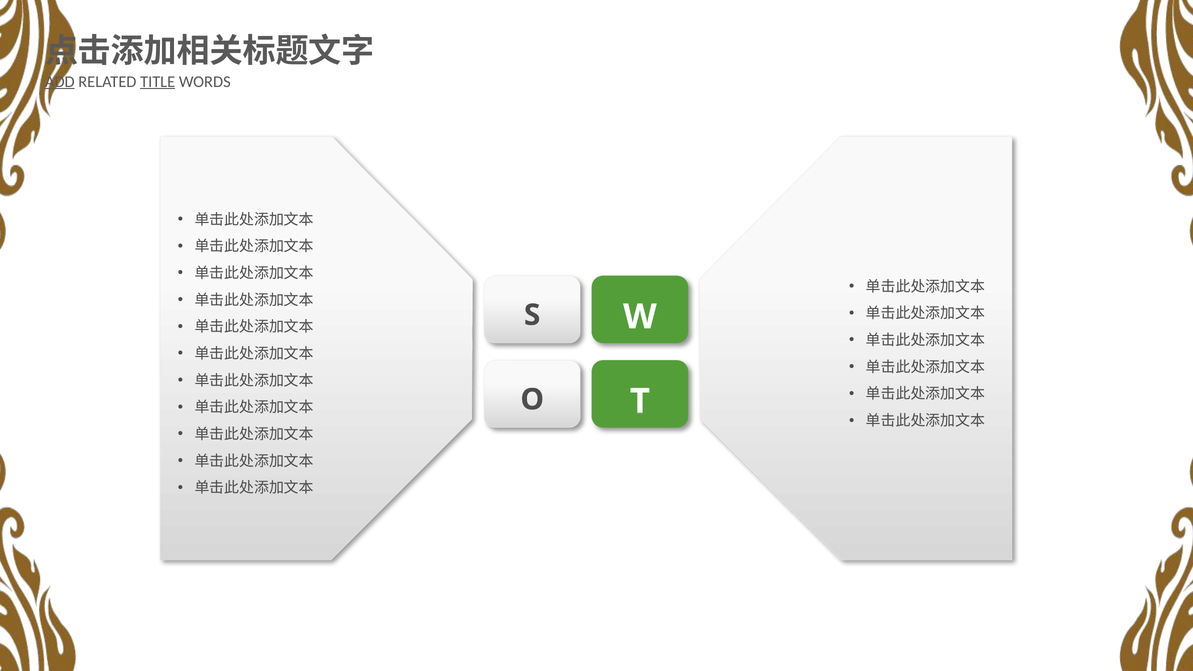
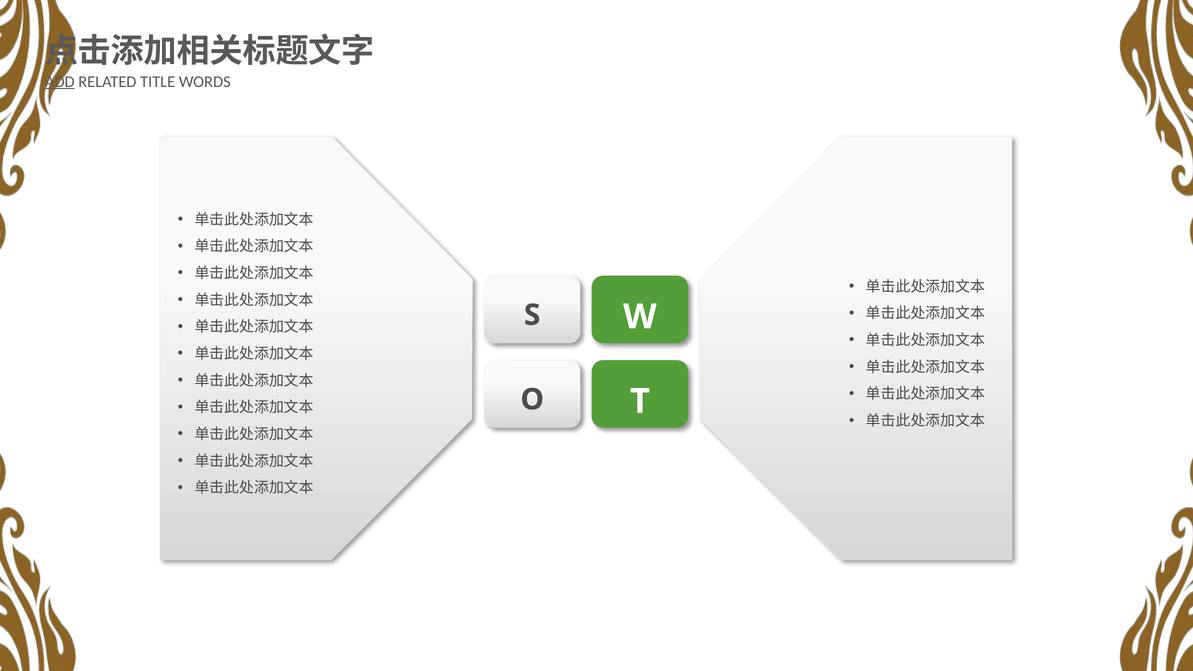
TITLE underline: present -> none (158, 82)
